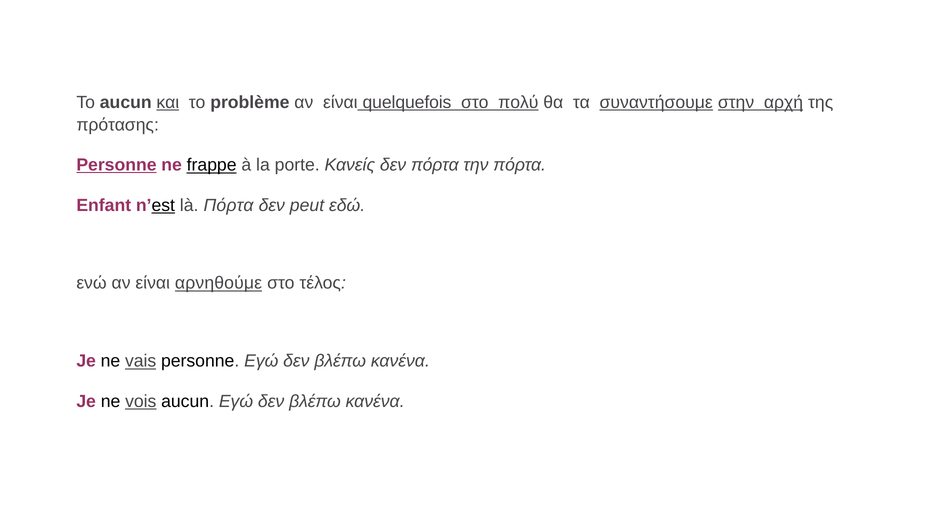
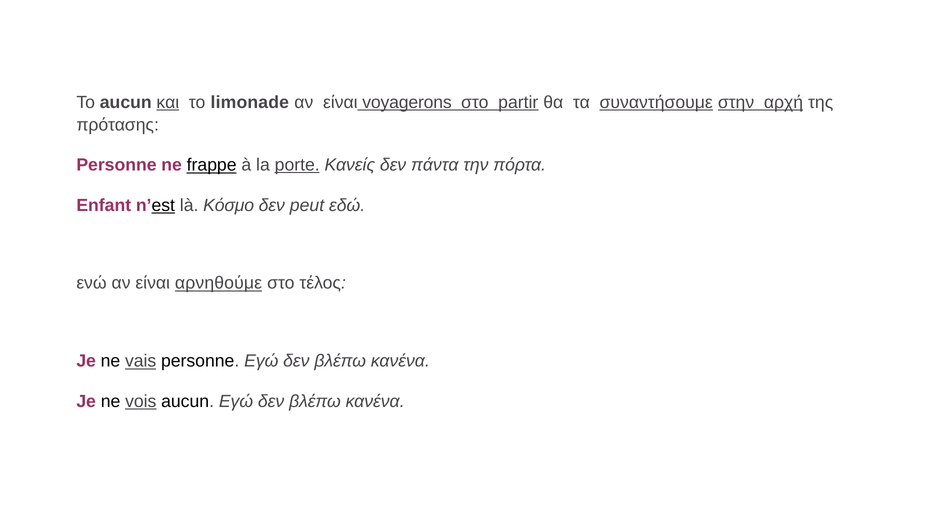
problème: problème -> limonade (250, 102)
quelquefois: quelquefois -> voyagerons (407, 102)
πολύ: πολύ -> partir (518, 102)
Personne underline: present -> none (116, 165)
porte underline: none -> present (297, 165)
δεν πόρτα: πόρτα -> πάντα (435, 165)
là Πόρτα: Πόρτα -> Κόσμο (229, 205)
